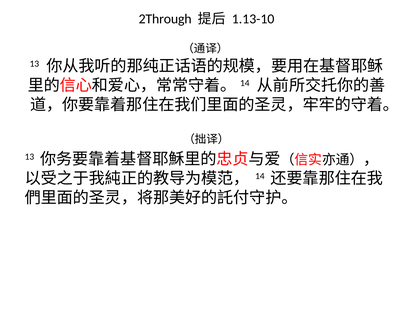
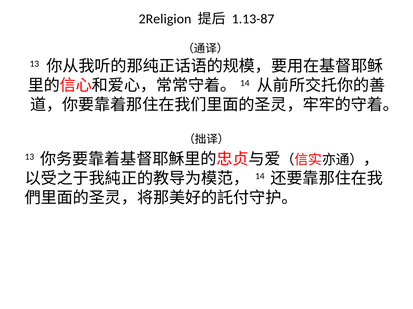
2Through: 2Through -> 2Religion (165, 19)
1.13-10: 1.13-10 -> 1.13-87 (253, 19)
